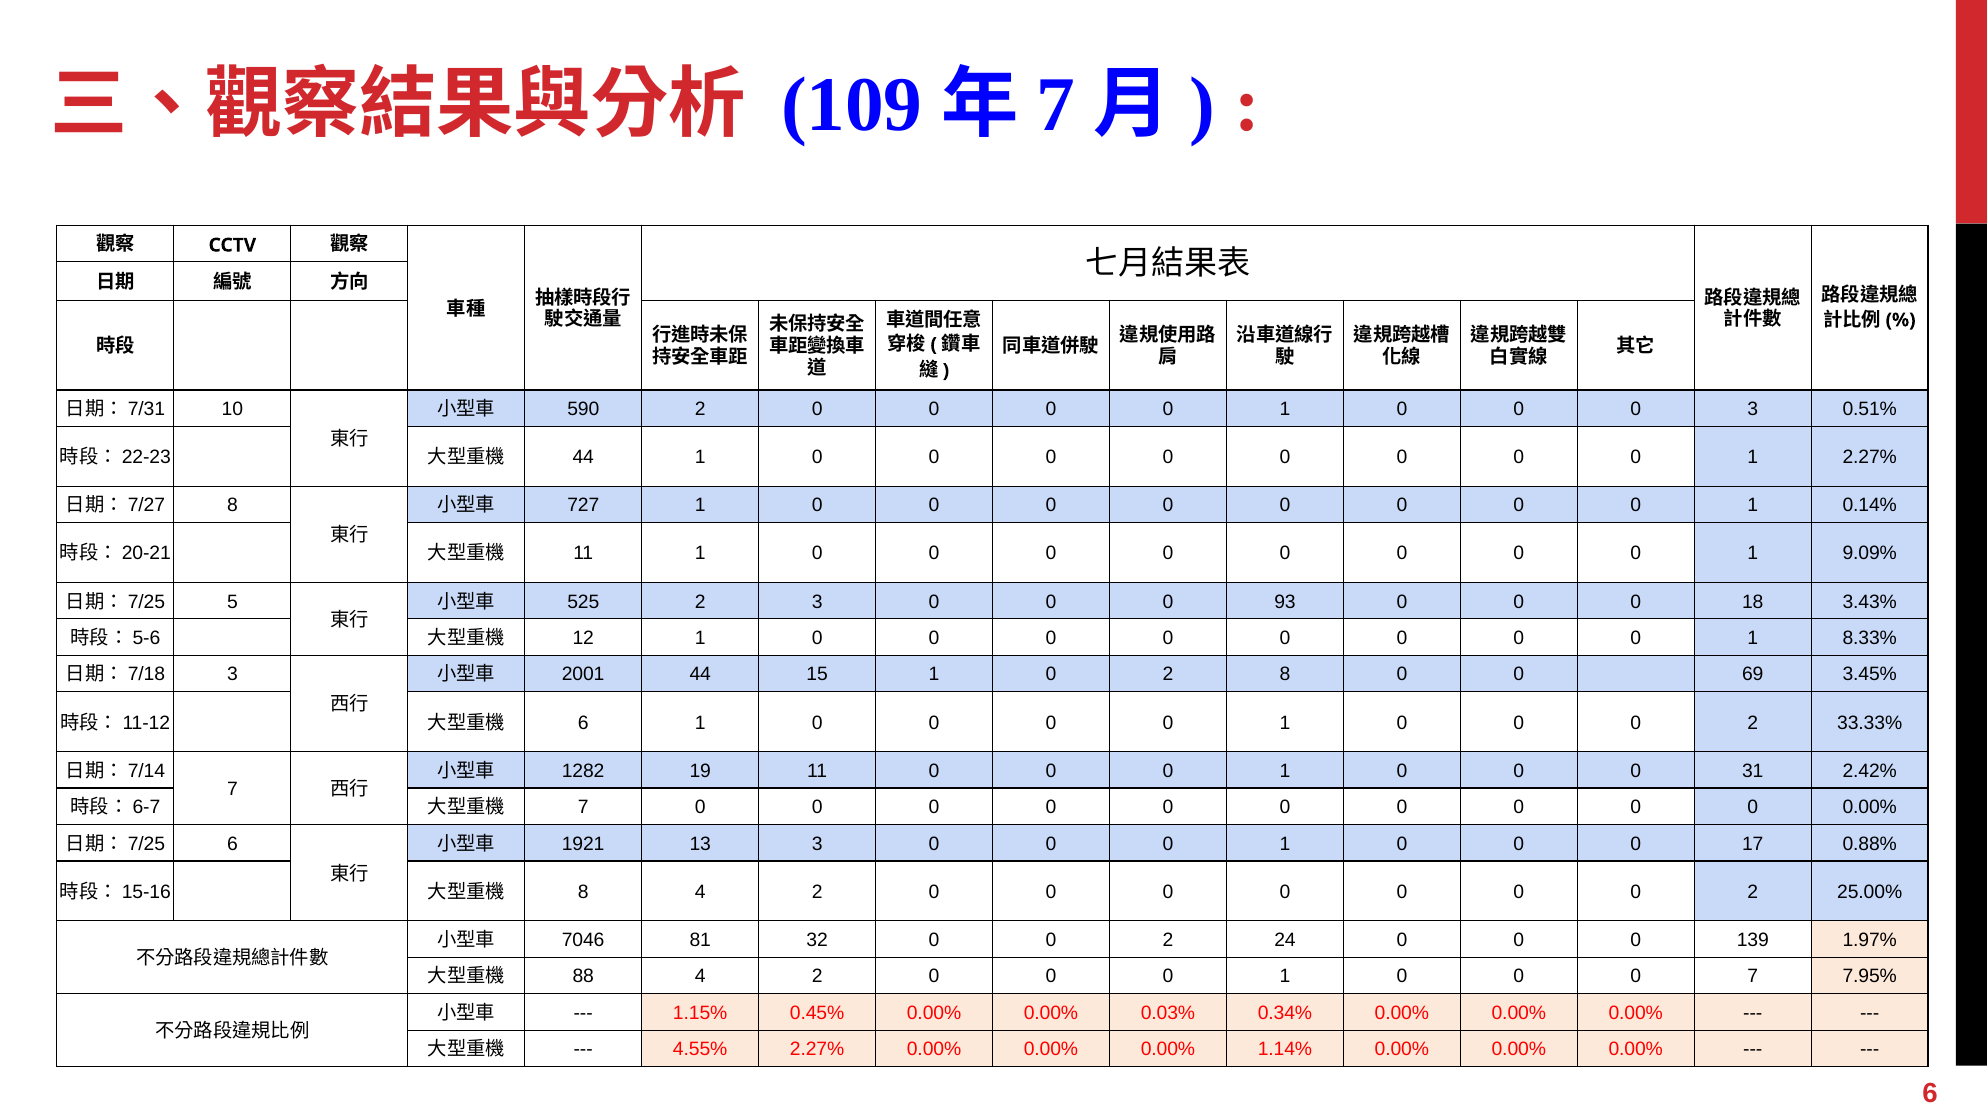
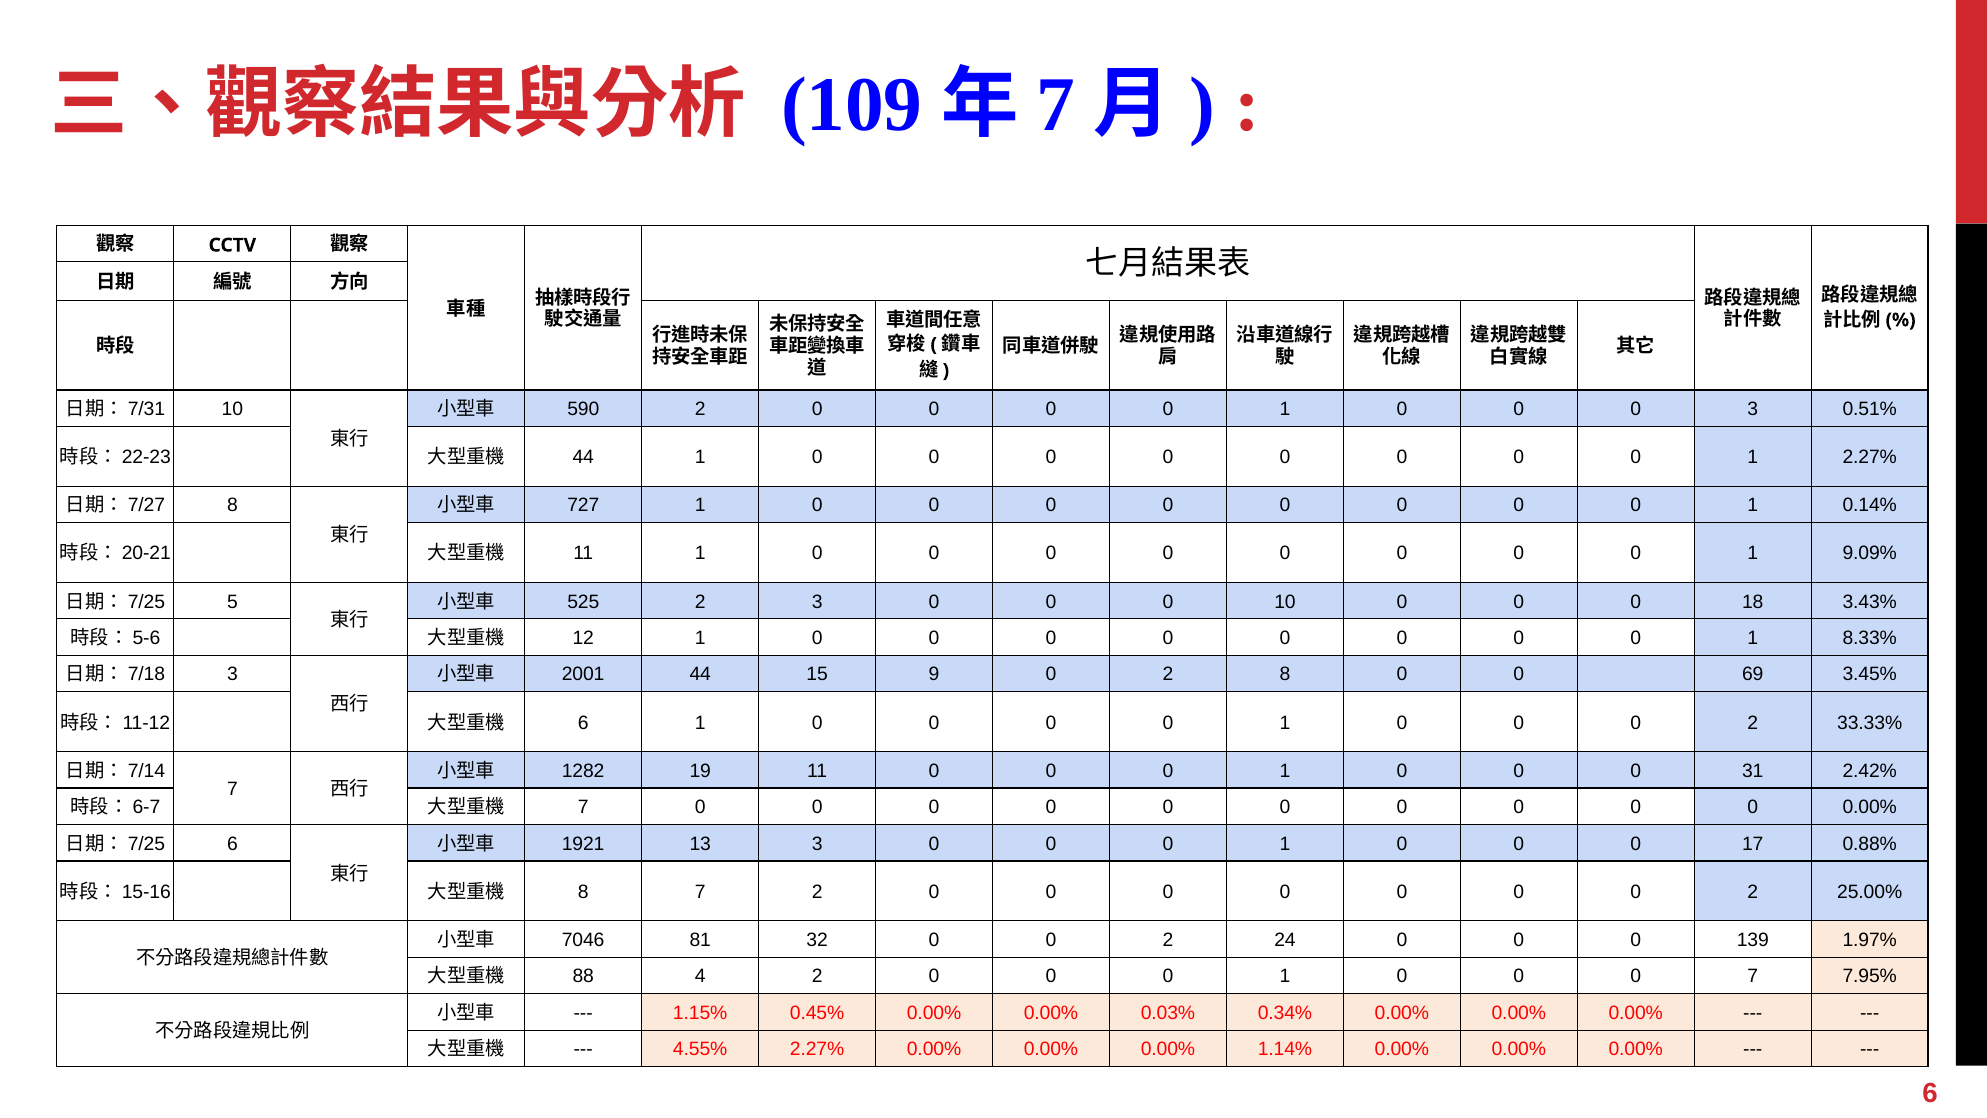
0 93: 93 -> 10 (1285, 602)
15 1: 1 -> 9 (934, 674)
8 4: 4 -> 7 (700, 892)
